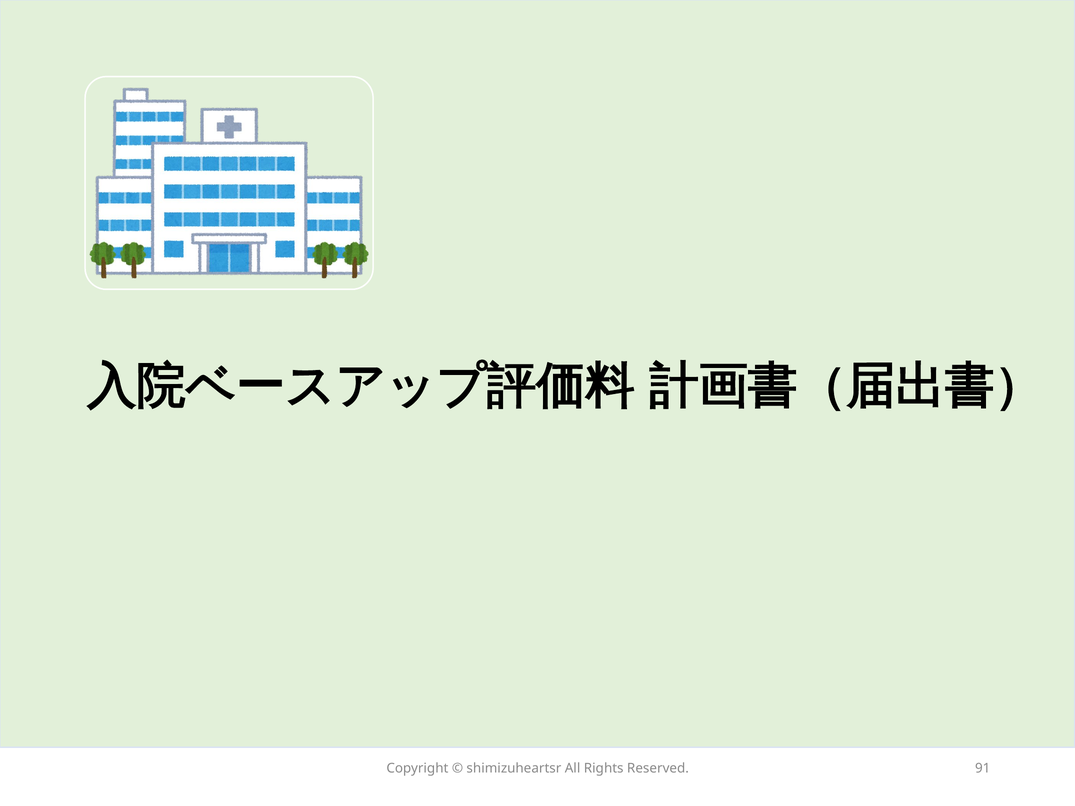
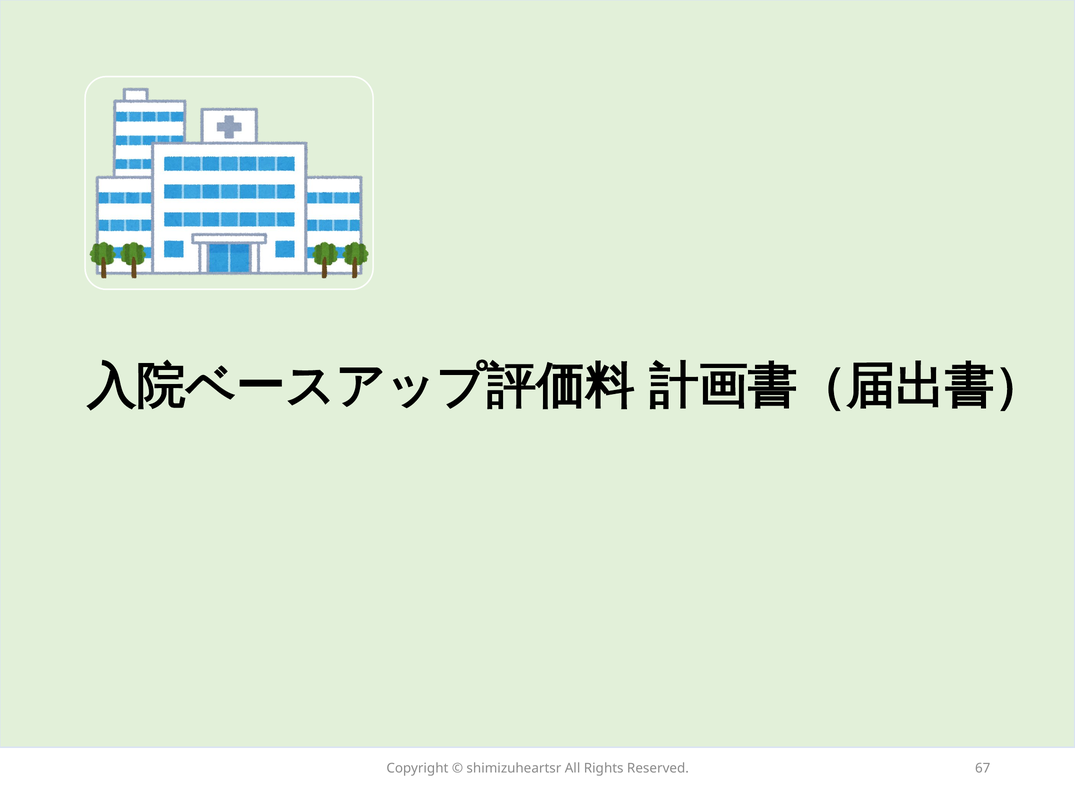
91: 91 -> 67 (983, 769)
